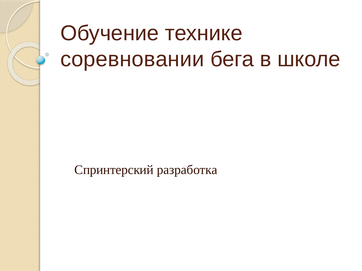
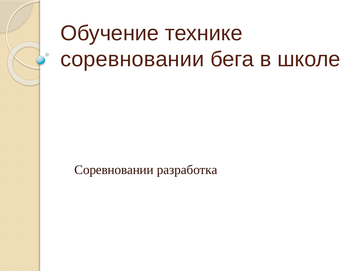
Спринтерский: Спринтерский -> Соревновании (114, 170)
